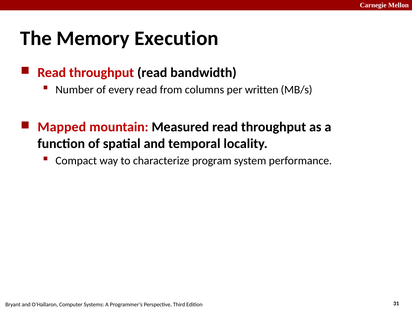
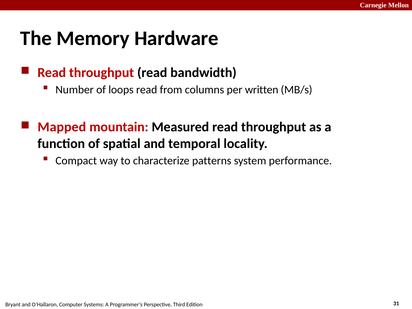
Execution: Execution -> Hardware (176, 38)
every: every -> loops (121, 90)
program: program -> patterns (212, 161)
